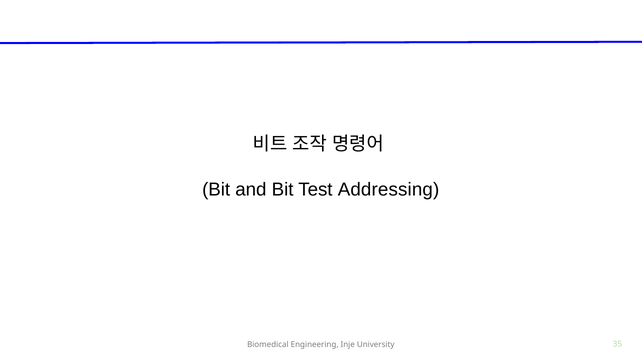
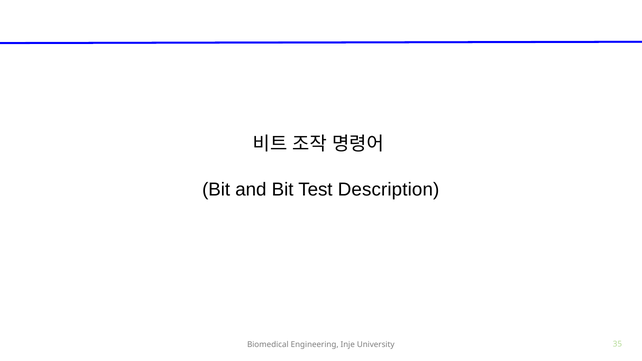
Addressing: Addressing -> Description (389, 190)
